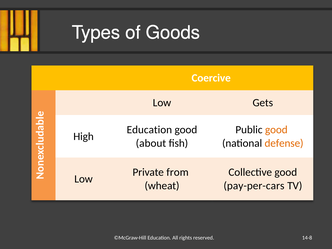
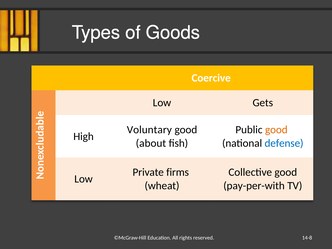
Education: Education -> Voluntary (149, 130)
defense colour: orange -> blue (284, 143)
from: from -> firms (178, 172)
pay-per-cars: pay-per-cars -> pay-per-with (254, 186)
